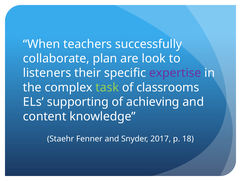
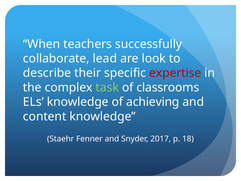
plan: plan -> lead (105, 58)
listeners: listeners -> describe (47, 73)
expertise colour: purple -> red (175, 73)
ELs supporting: supporting -> knowledge (78, 102)
